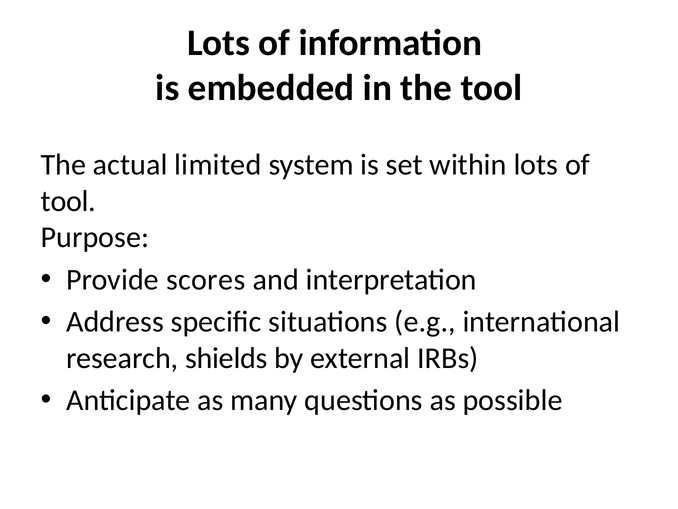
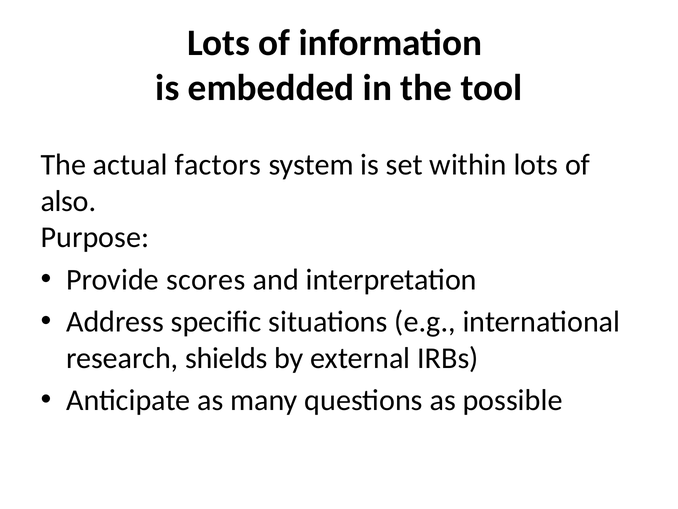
limited: limited -> factors (218, 165)
tool: tool -> also (68, 201)
